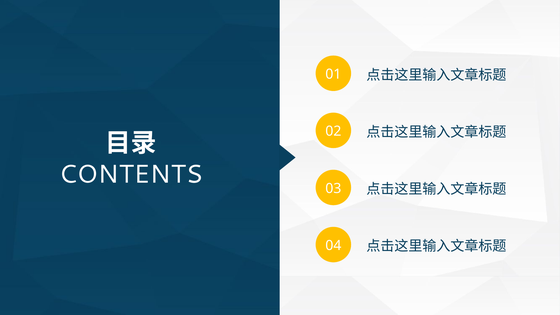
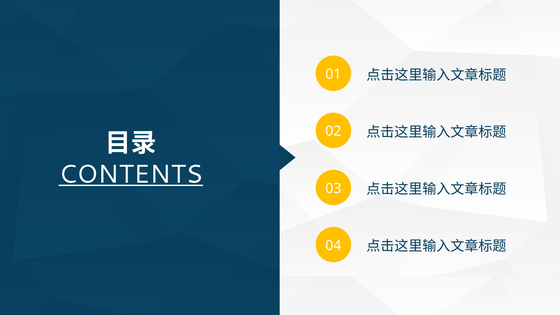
CONTENTS underline: none -> present (131, 174)
